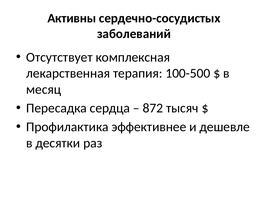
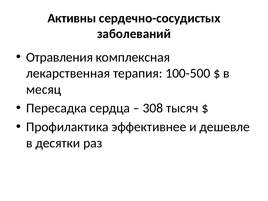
Отсутствует: Отсутствует -> Отравления (59, 57)
872: 872 -> 308 (153, 108)
